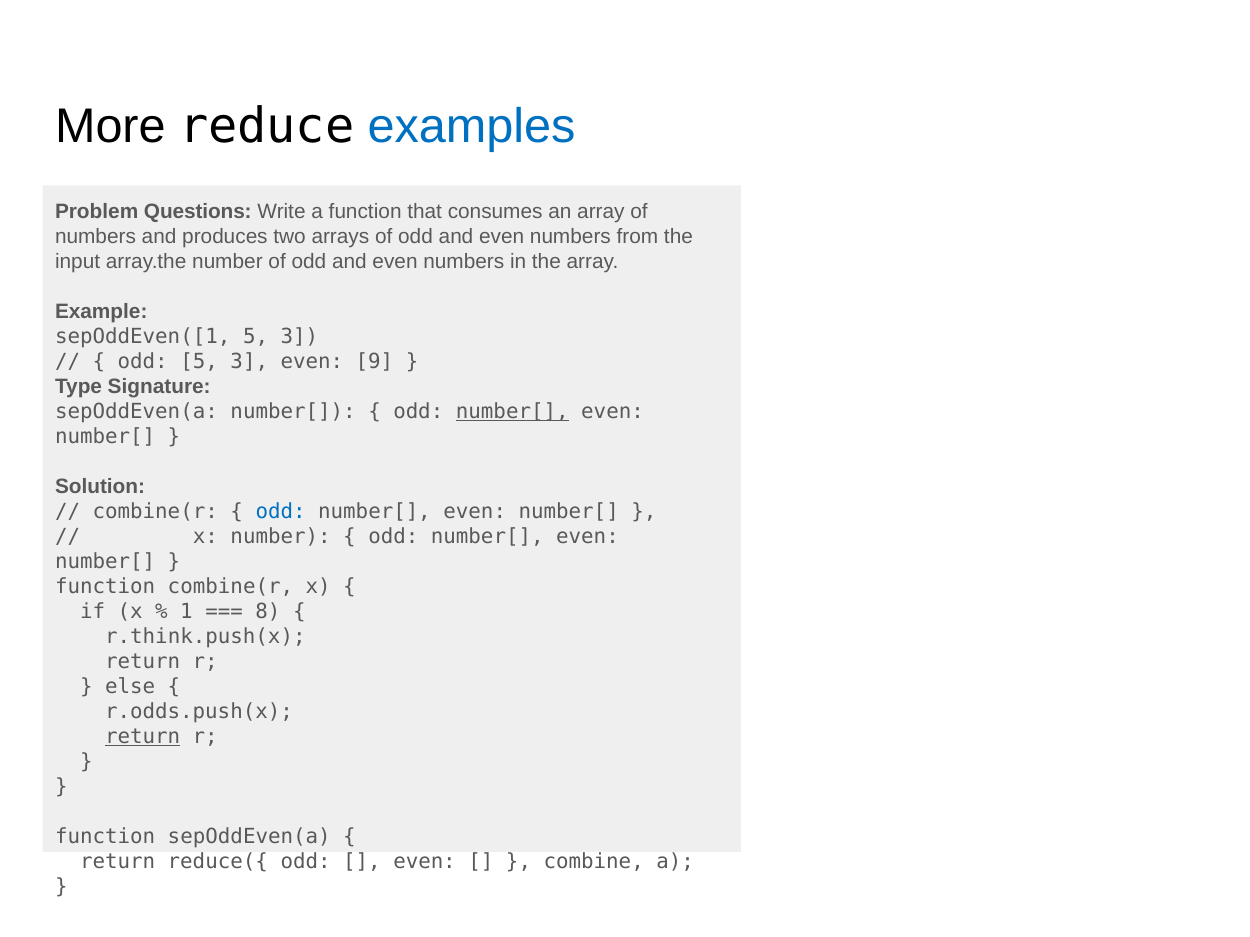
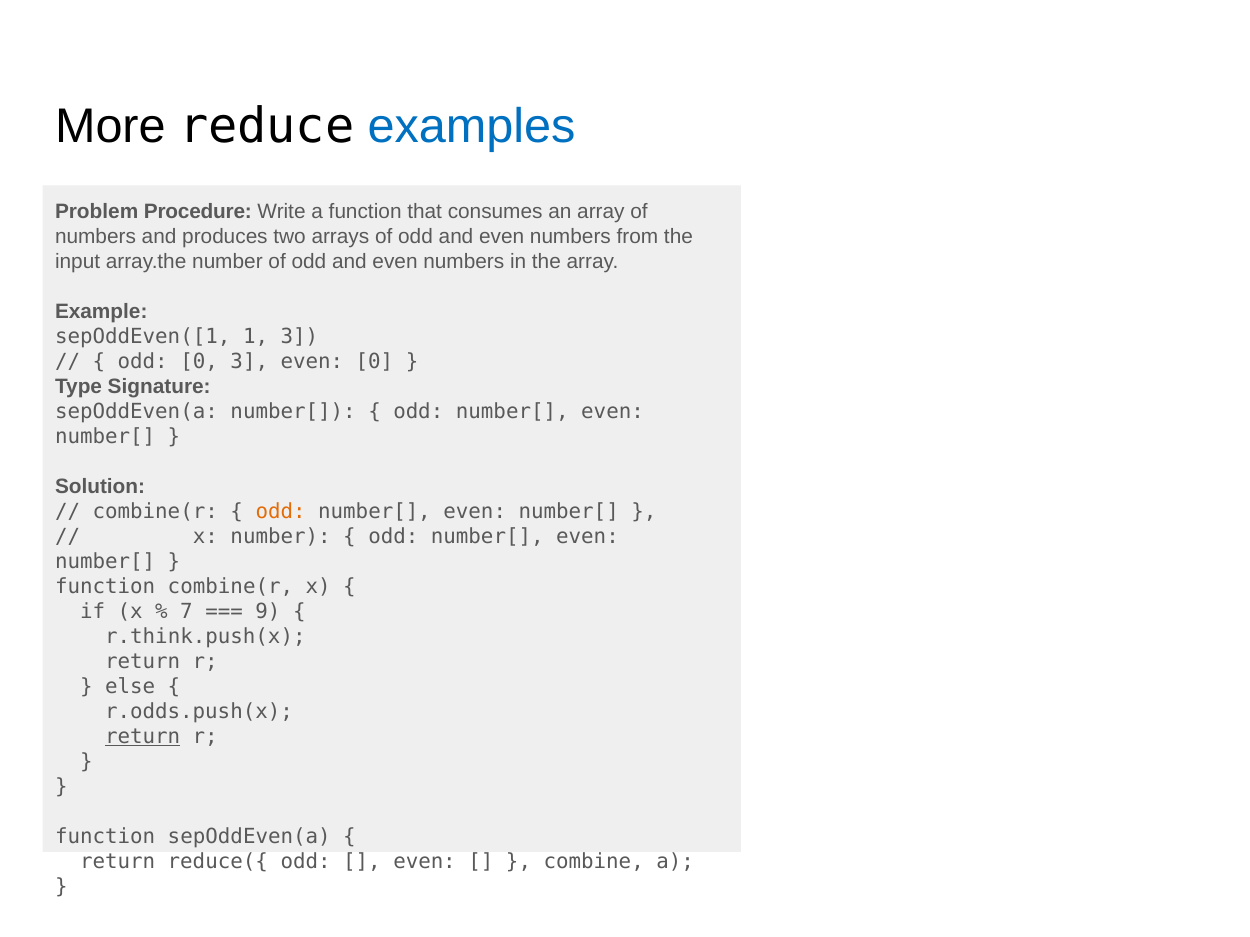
Questions: Questions -> Procedure (198, 212)
sepOddEven([1 5: 5 -> 1 (256, 337)
odd 5: 5 -> 0 (199, 362)
even 9: 9 -> 0 (374, 362)
number[ underline: present -> none (512, 412)
odd colour: blue -> orange (281, 512)
1: 1 -> 7 (186, 612)
8: 8 -> 9 (268, 612)
